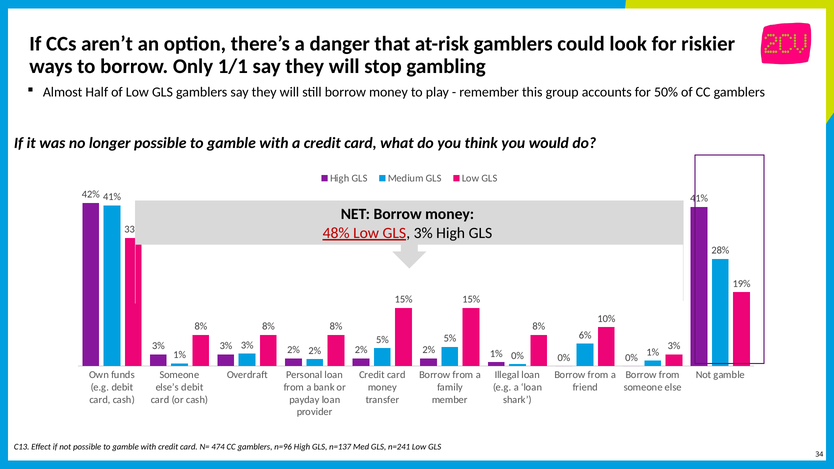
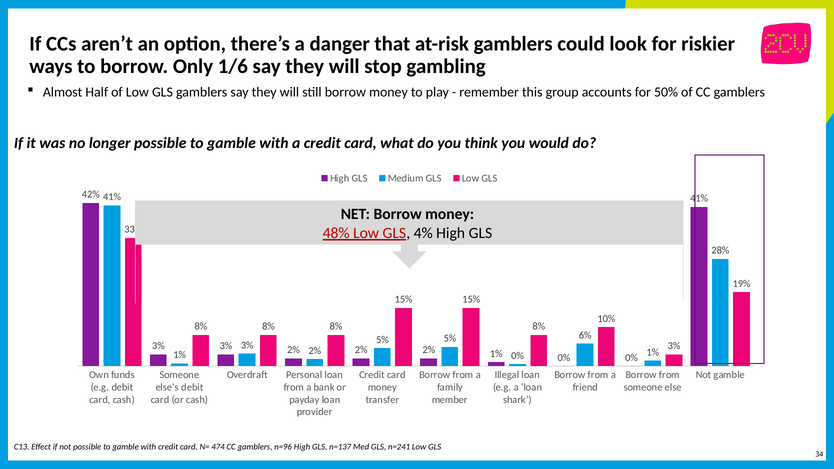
1/1: 1/1 -> 1/6 (233, 66)
GLS 3%: 3% -> 4% (423, 233)
